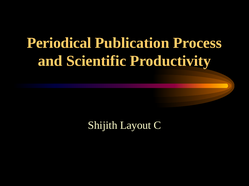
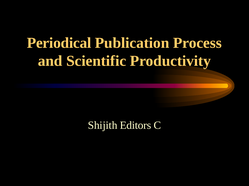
Layout: Layout -> Editors (136, 126)
